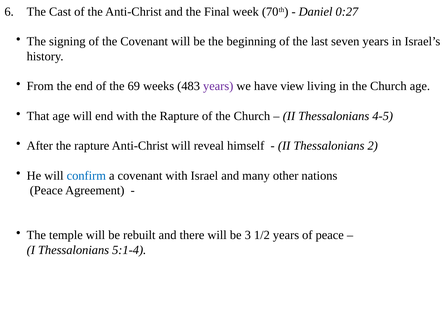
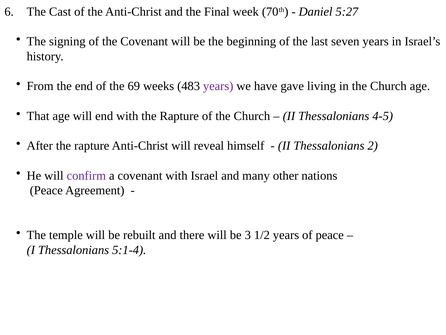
0:27: 0:27 -> 5:27 (347, 12)
view: view -> gave (292, 86)
confirm colour: blue -> purple (86, 175)
